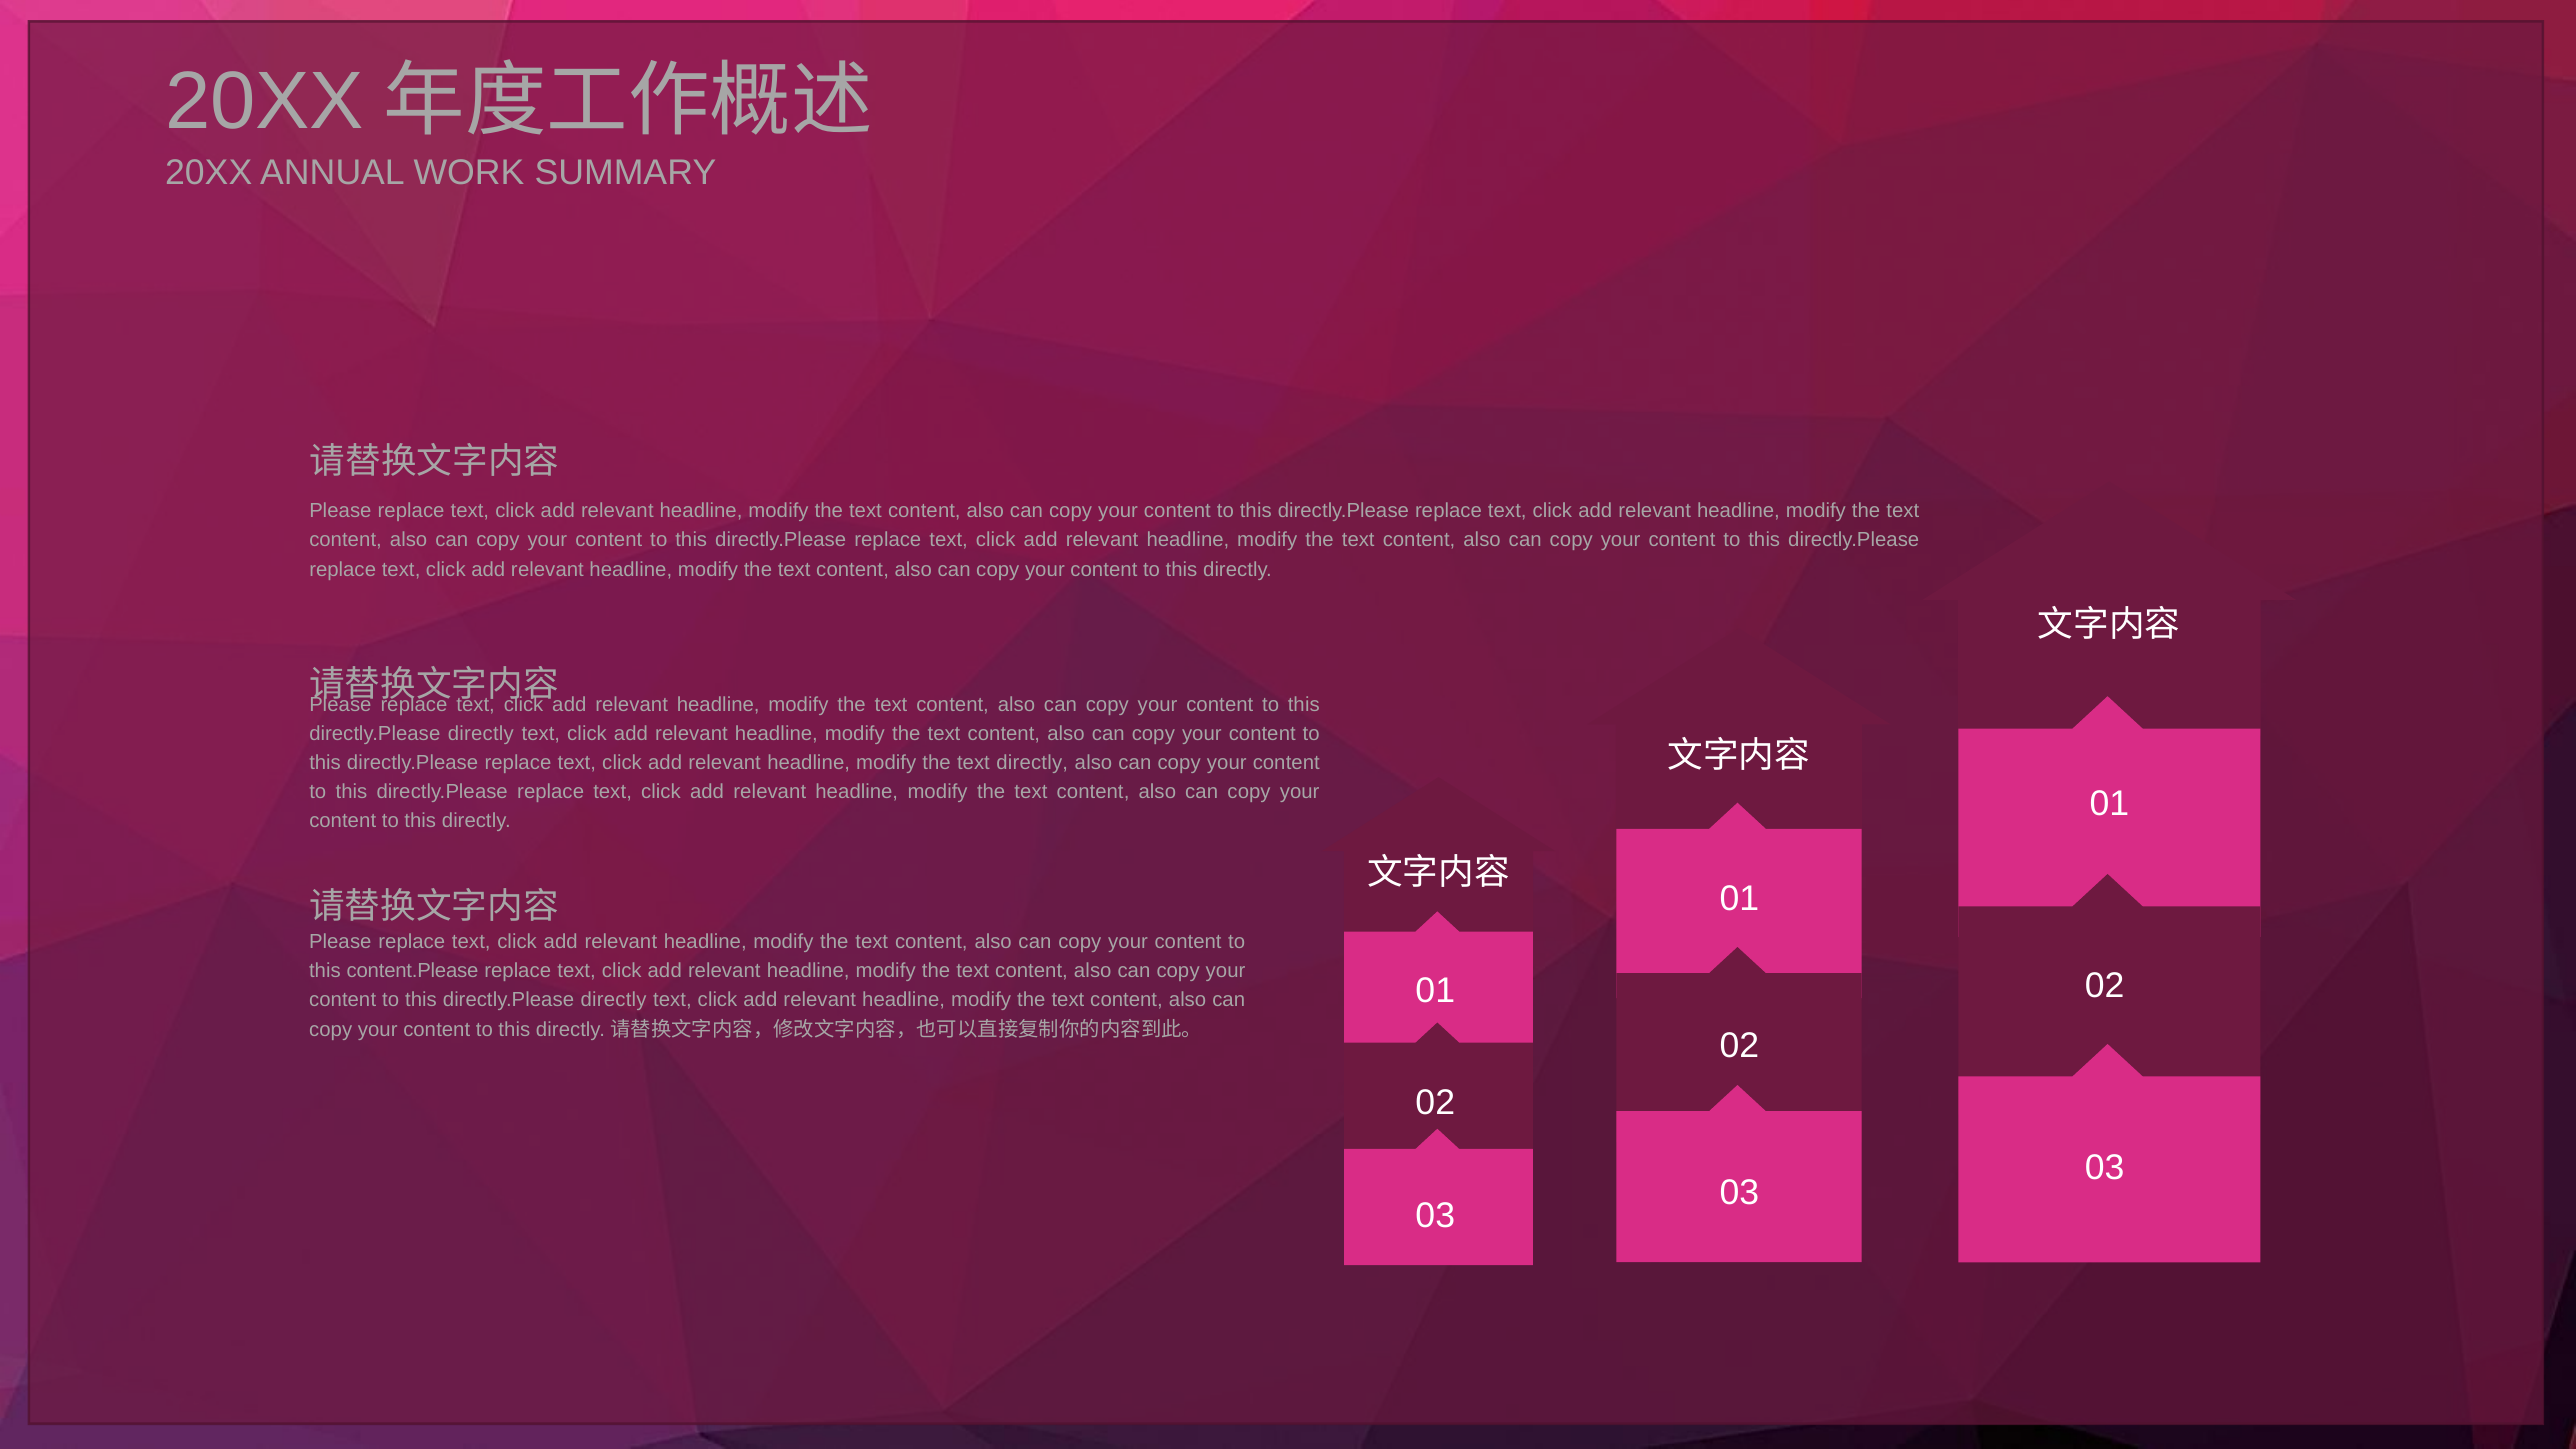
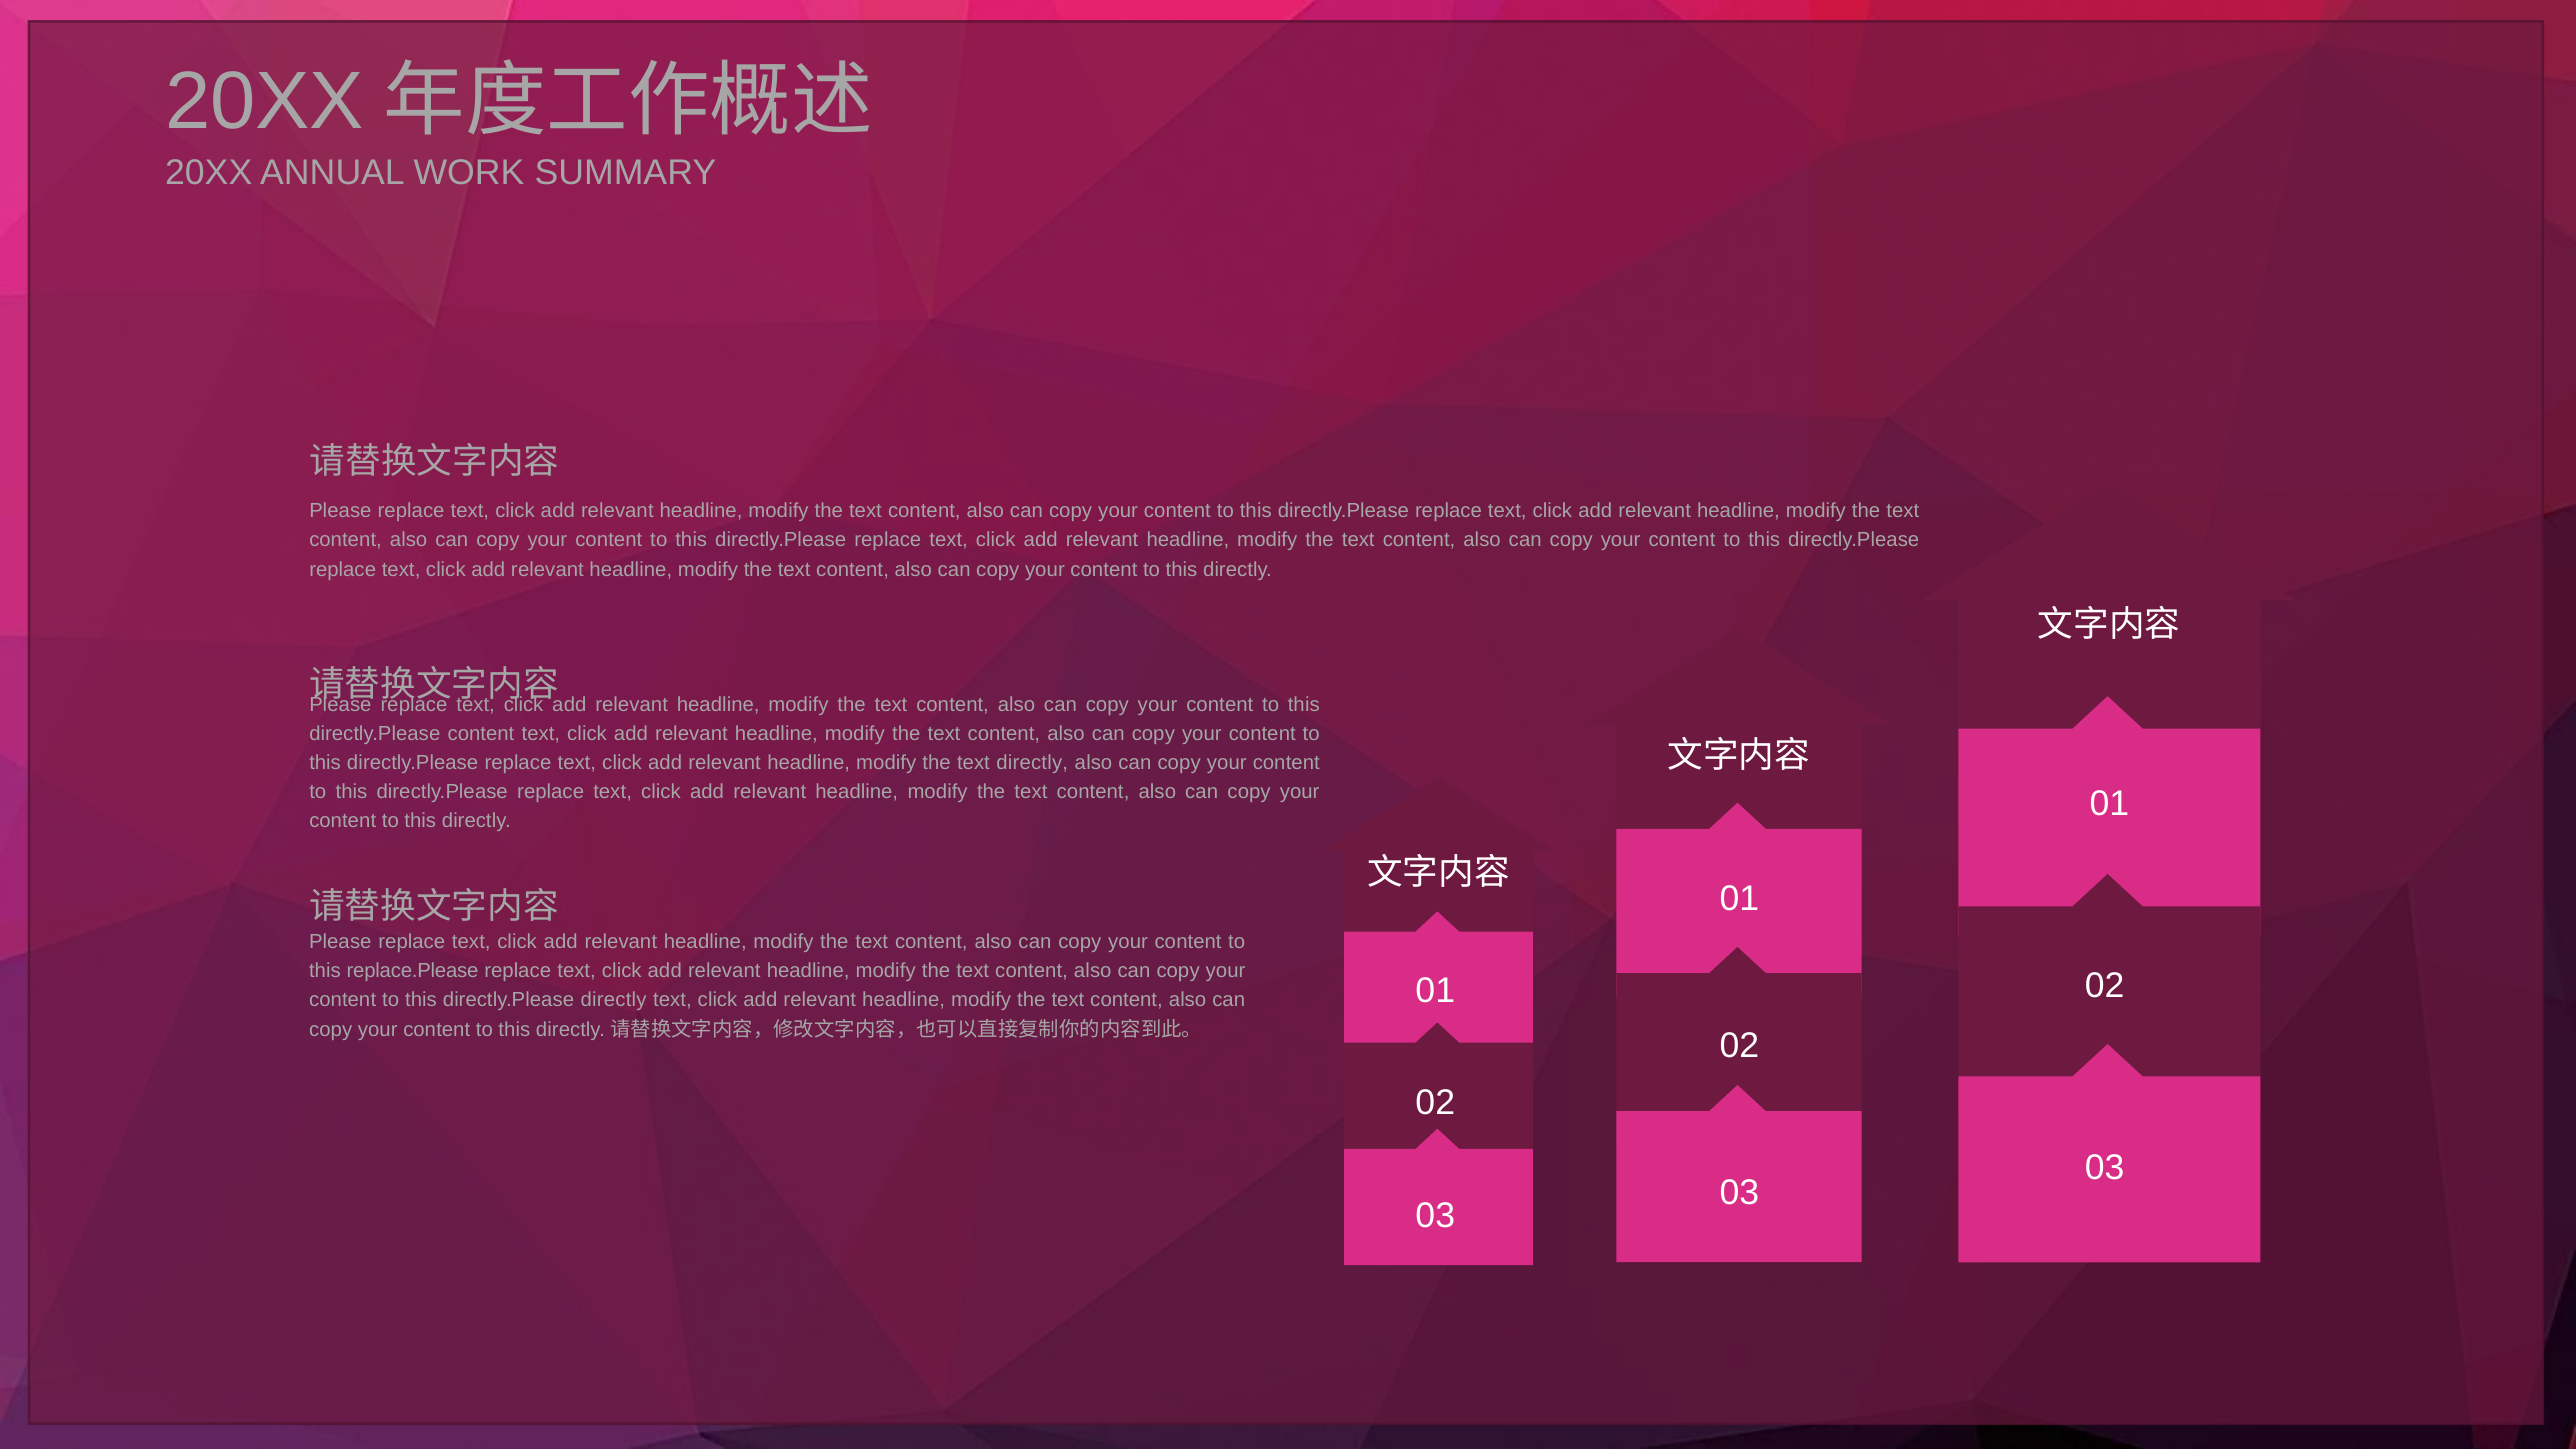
directly: directly -> content (481, 734)
content.Please: content.Please -> replace.Please (413, 971)
